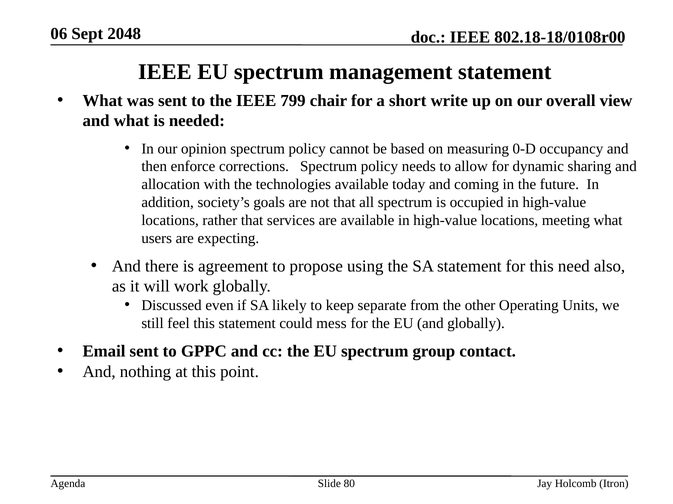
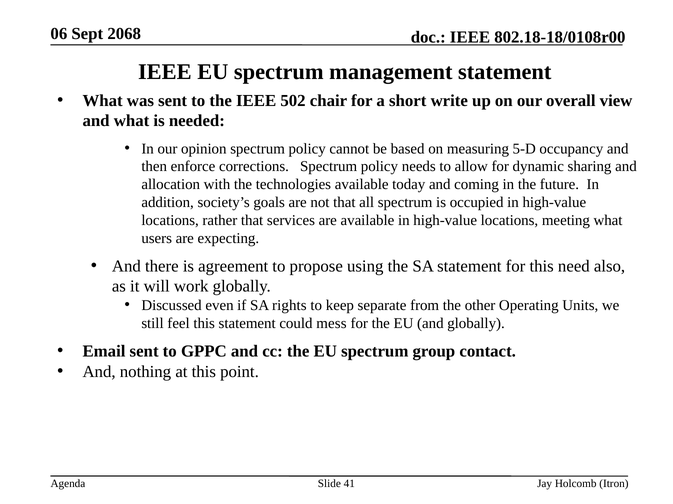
2048: 2048 -> 2068 (124, 34)
799: 799 -> 502 (293, 101)
0-D: 0-D -> 5-D (524, 149)
likely: likely -> rights (289, 306)
80: 80 -> 41 (349, 484)
